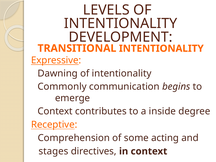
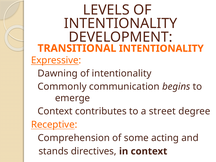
inside: inside -> street (162, 111)
stages: stages -> stands (53, 151)
